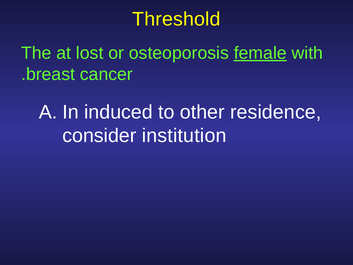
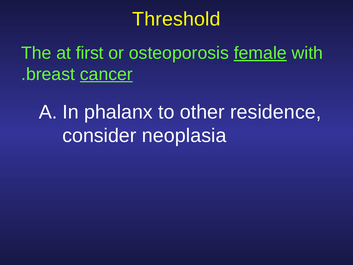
lost: lost -> first (90, 53)
cancer underline: none -> present (106, 74)
induced: induced -> phalanx (118, 112)
institution: institution -> neoplasia (184, 136)
